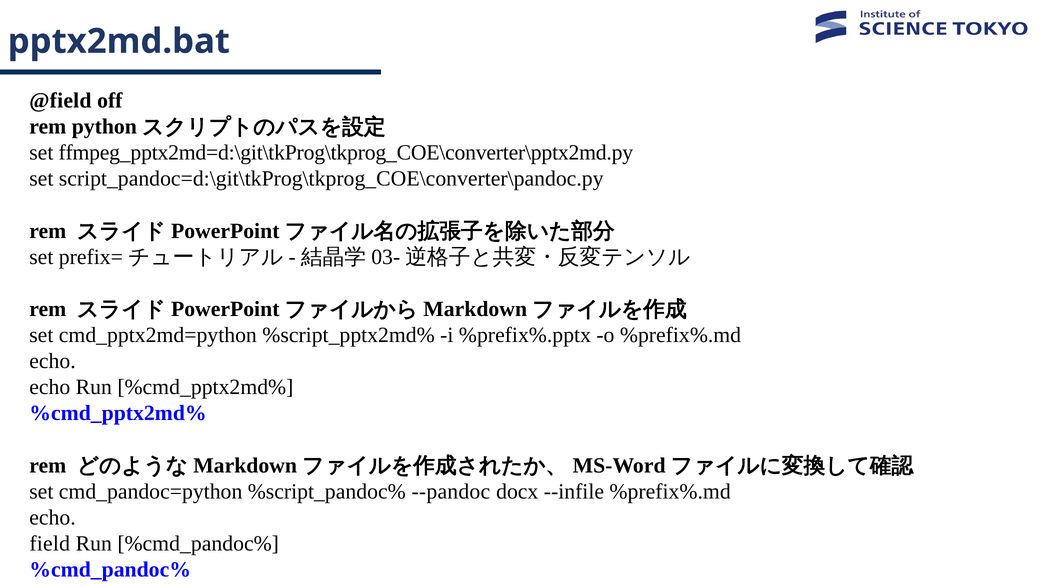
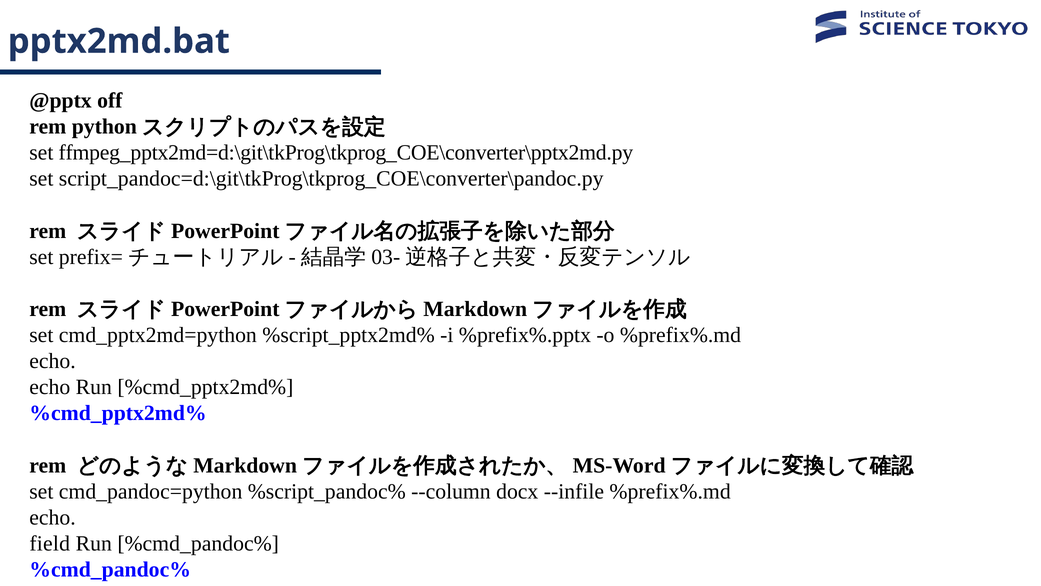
@field: @field -> @pptx (61, 101)
--pandoc: --pandoc -> --column (451, 491)
